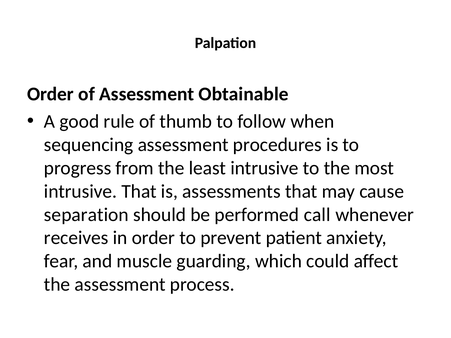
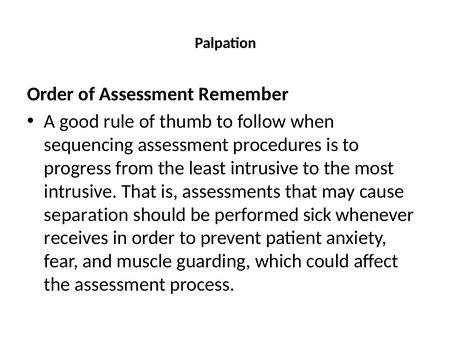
Obtainable: Obtainable -> Remember (244, 94)
call: call -> sick (317, 215)
